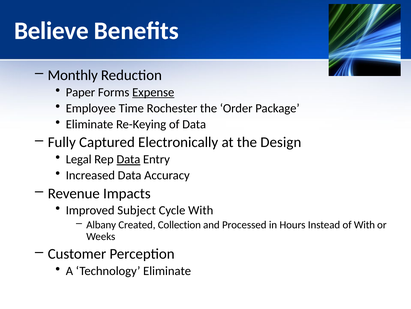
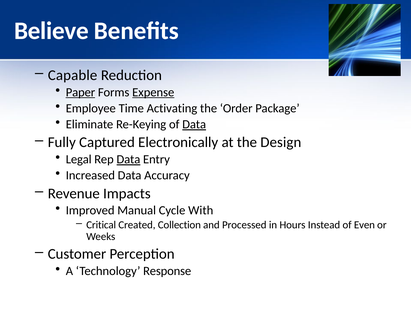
Monthly: Monthly -> Capable (73, 75)
Paper underline: none -> present (80, 92)
Rochester: Rochester -> Activating (172, 108)
Data underline: none -> present (194, 124)
Subject: Subject -> Manual (137, 210)
Albany: Albany -> Critical (101, 224)
of With: With -> Even (364, 224)
Technology Eliminate: Eliminate -> Response (167, 270)
